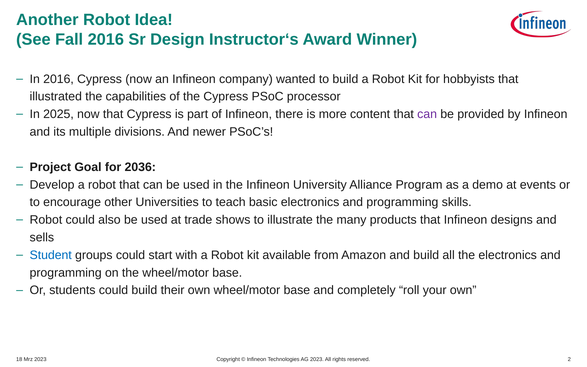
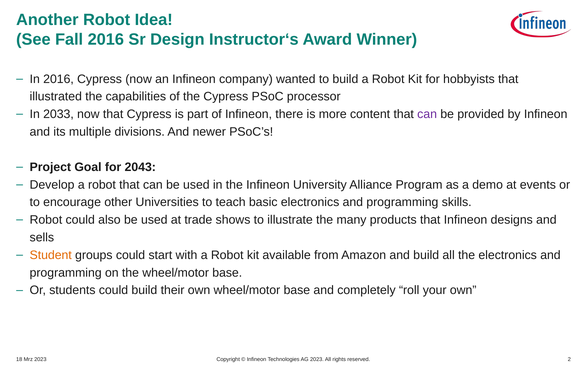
2025: 2025 -> 2033 (58, 114)
2036: 2036 -> 2043 (140, 167)
Student colour: blue -> orange (51, 255)
